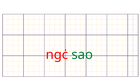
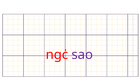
sao colour: green -> purple (82, 55)
